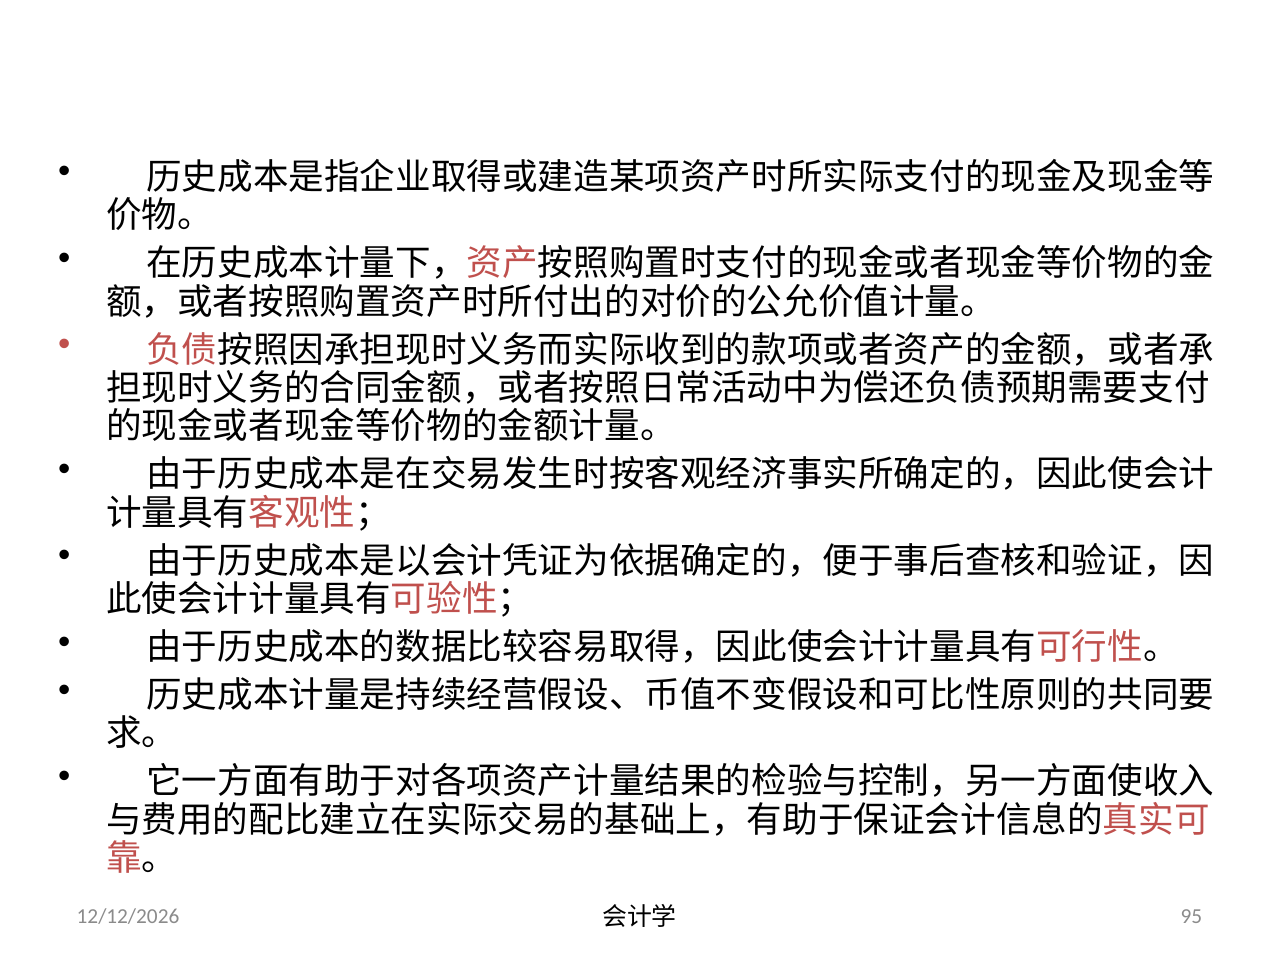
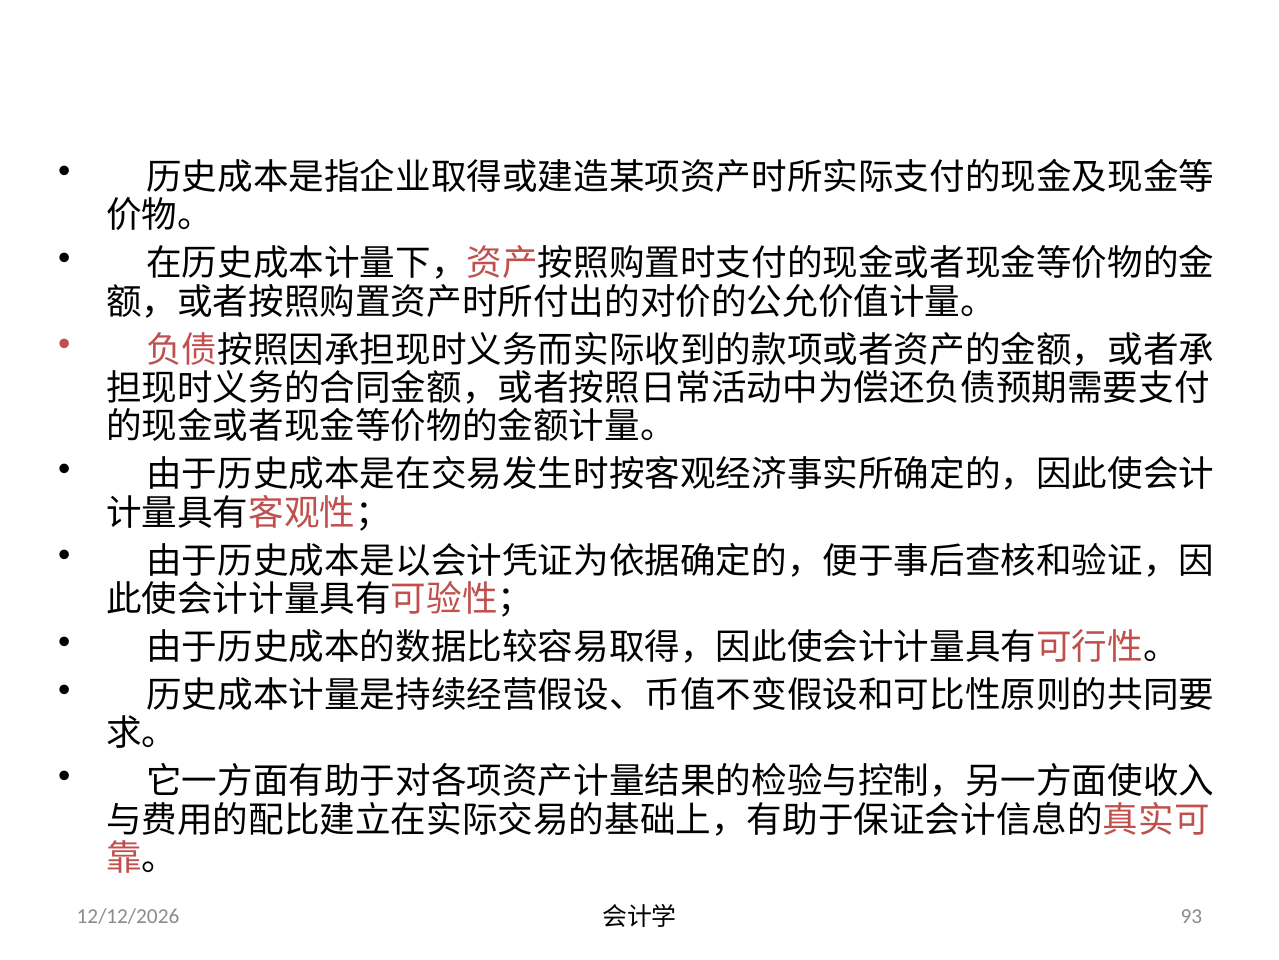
95: 95 -> 93 (1191, 916)
